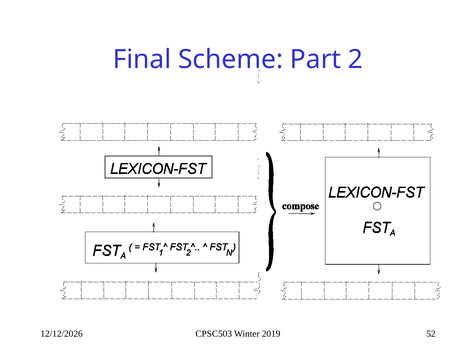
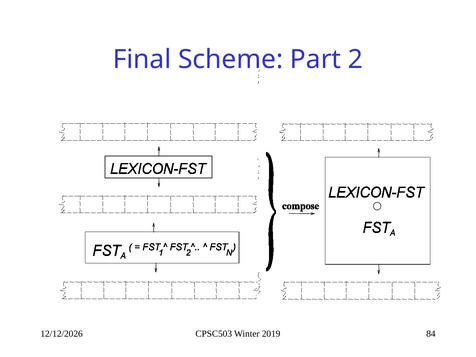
52: 52 -> 84 (431, 334)
